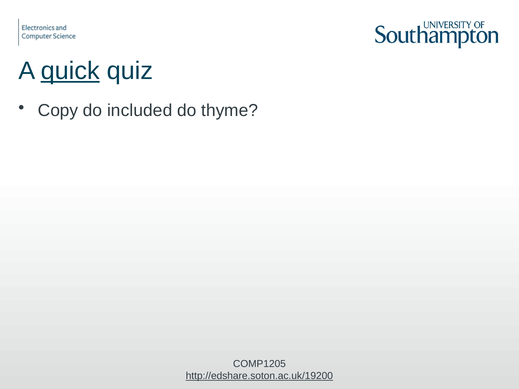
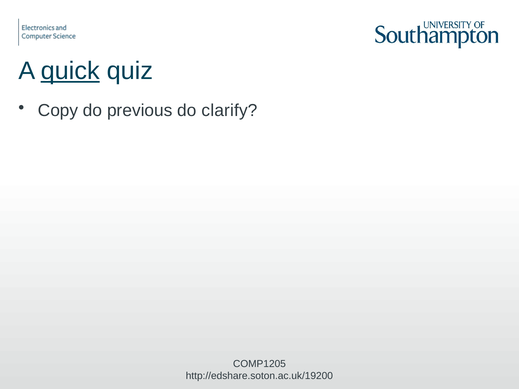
included: included -> previous (140, 111)
thyme: thyme -> clarify (230, 111)
http://edshare.soton.ac.uk/19200 underline: present -> none (259, 376)
